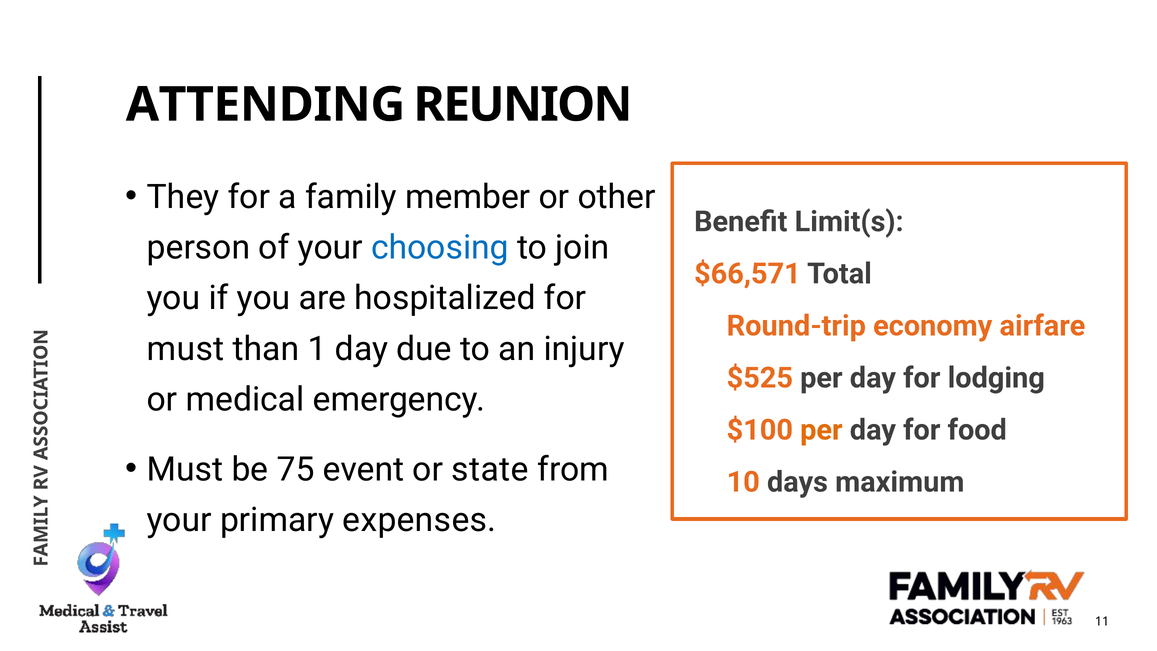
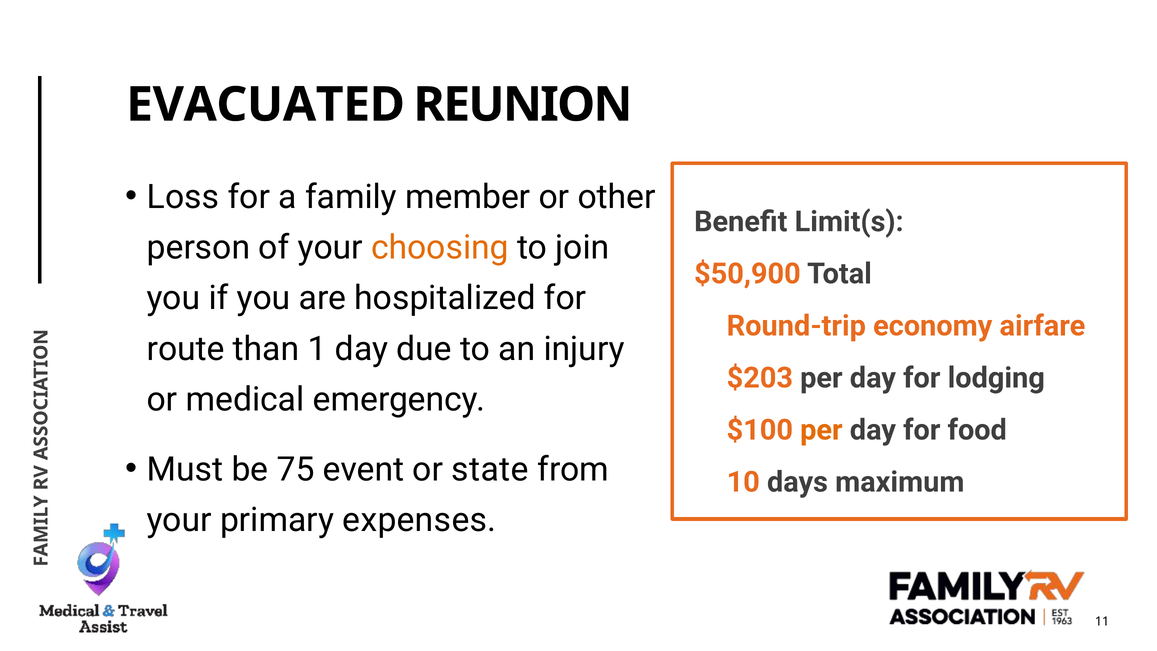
ATTENDING: ATTENDING -> EVACUATED (266, 105)
They: They -> Loss (183, 197)
choosing colour: blue -> orange (440, 248)
$66,571: $66,571 -> $50,900 (747, 274)
must: must -> route (186, 349)
$525: $525 -> $203 (760, 378)
